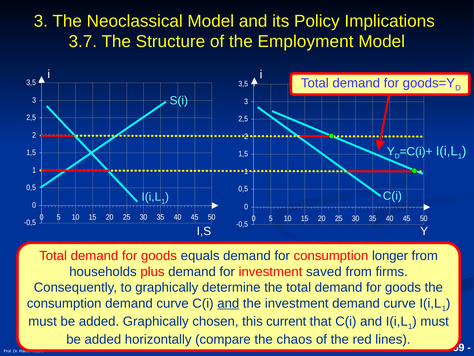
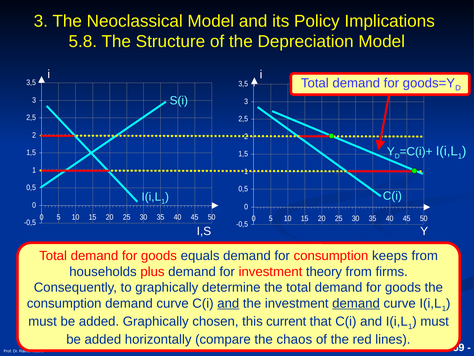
3.7: 3.7 -> 5.8 (83, 42)
Employment: Employment -> Depreciation (306, 42)
longer: longer -> keeps (390, 256)
saved: saved -> theory (324, 271)
demand underline: none -> present (356, 303)
